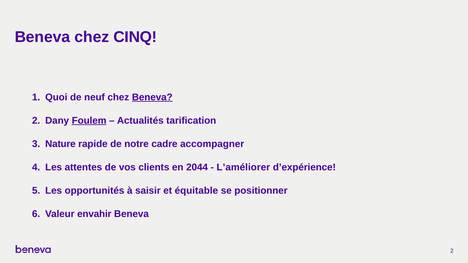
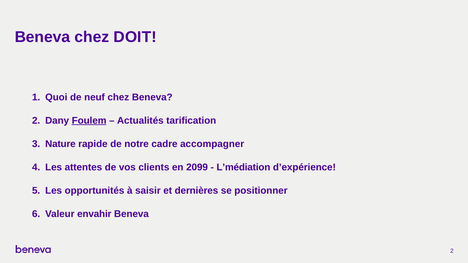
CINQ: CINQ -> DOIT (135, 37)
Beneva underline: present -> none (152, 97)
2044: 2044 -> 2099 (197, 167)
L’améliorer: L’améliorer -> L’médiation (243, 167)
équitable: équitable -> dernières (196, 191)
